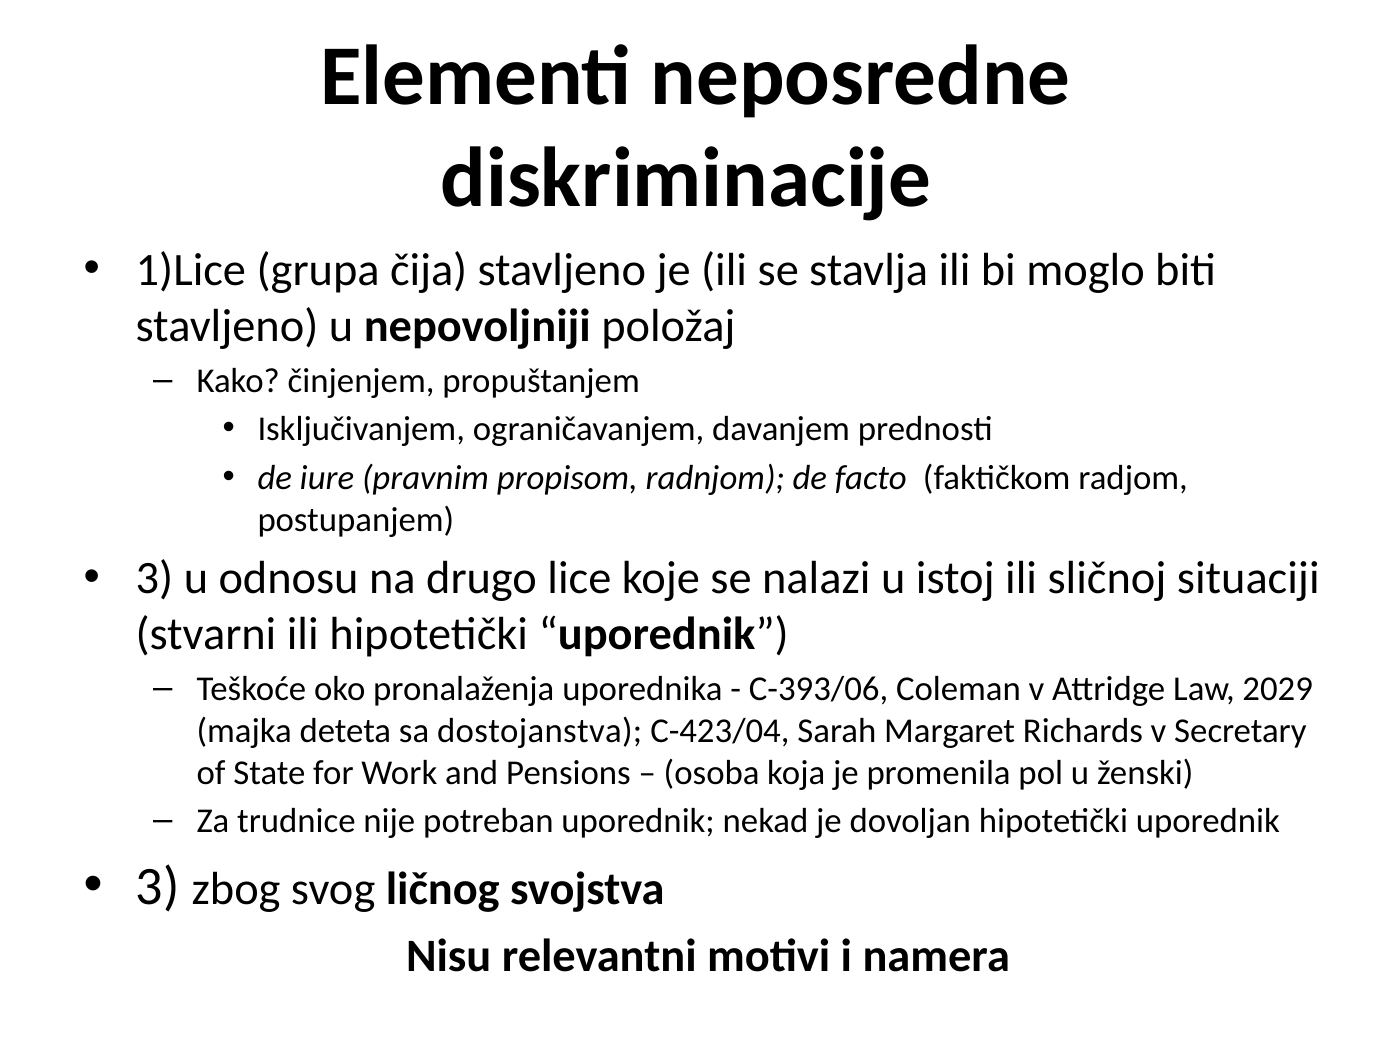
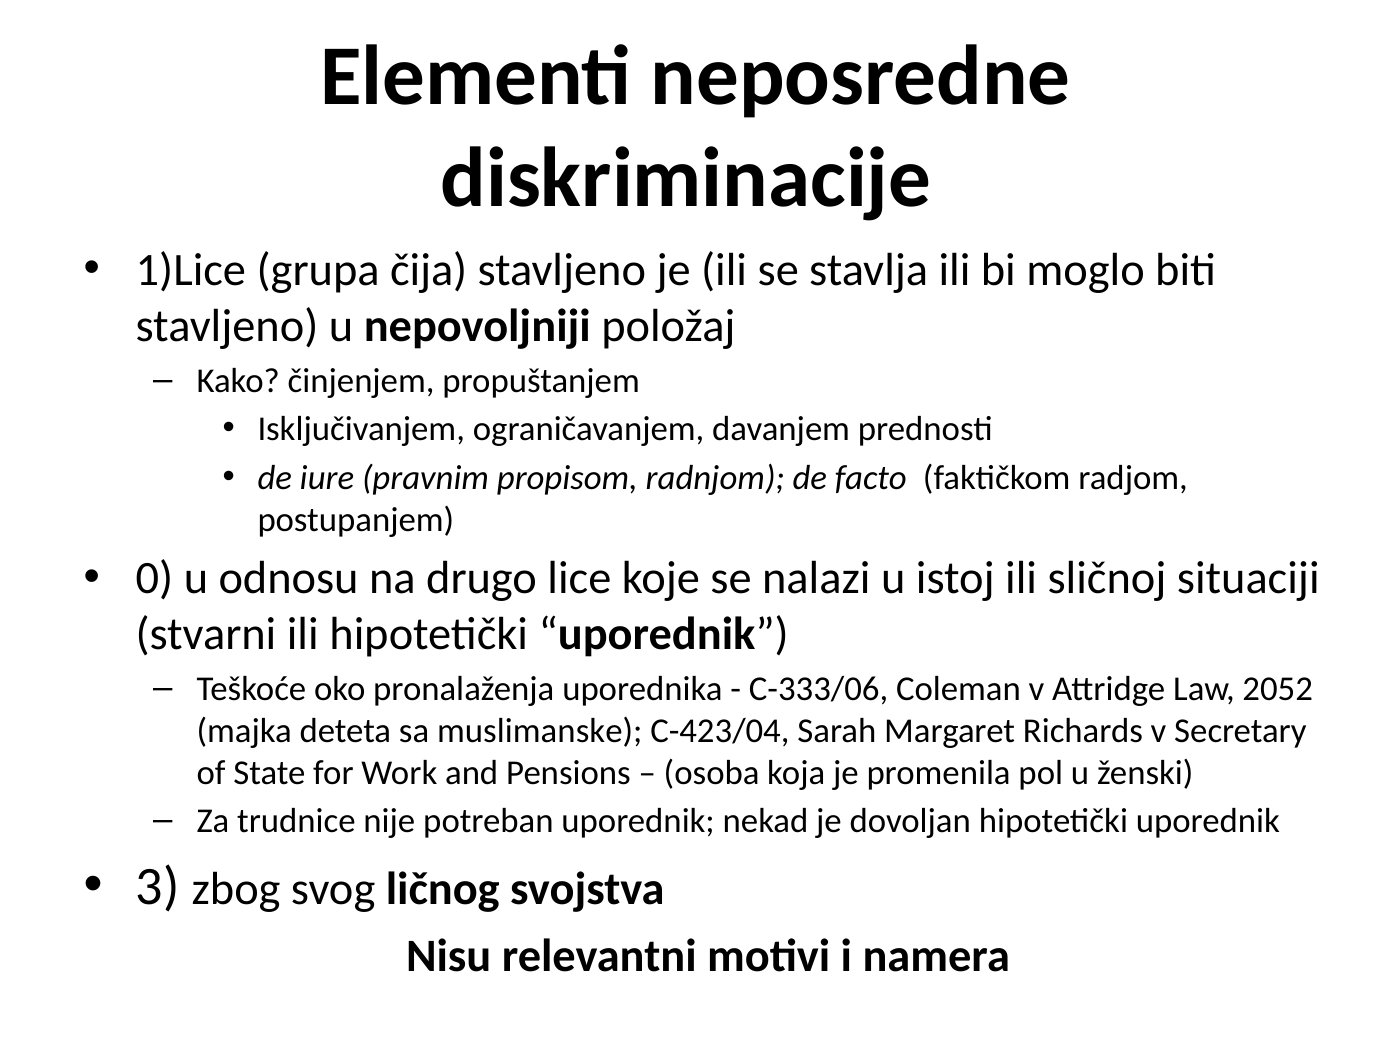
3: 3 -> 0 (155, 579)
C-393/06: C-393/06 -> C-333/06 (819, 689)
2029: 2029 -> 2052 (1278, 689)
dostojanstva: dostojanstva -> muslimanske (540, 731)
